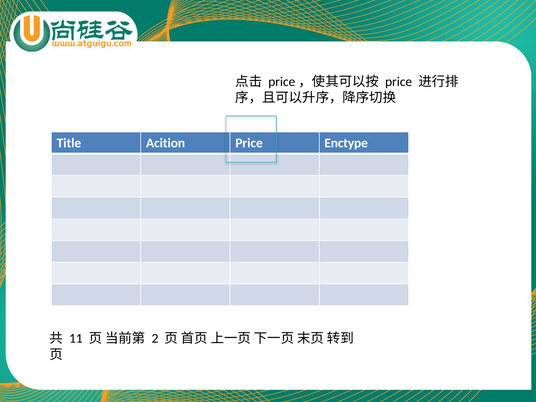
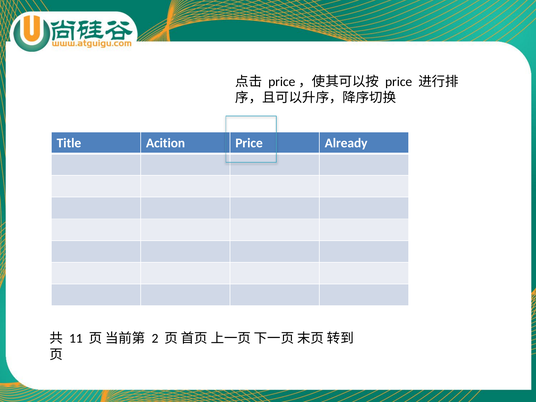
Enctype: Enctype -> Already (346, 143)
